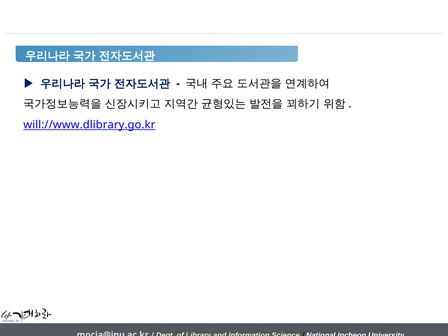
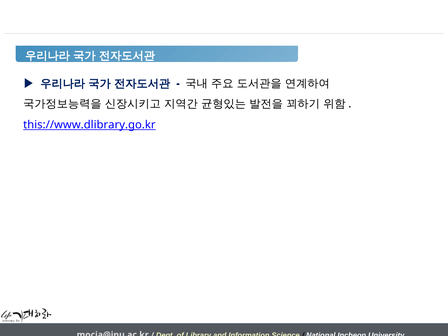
will://www.dlibrary.go.kr: will://www.dlibrary.go.kr -> this://www.dlibrary.go.kr (89, 125)
